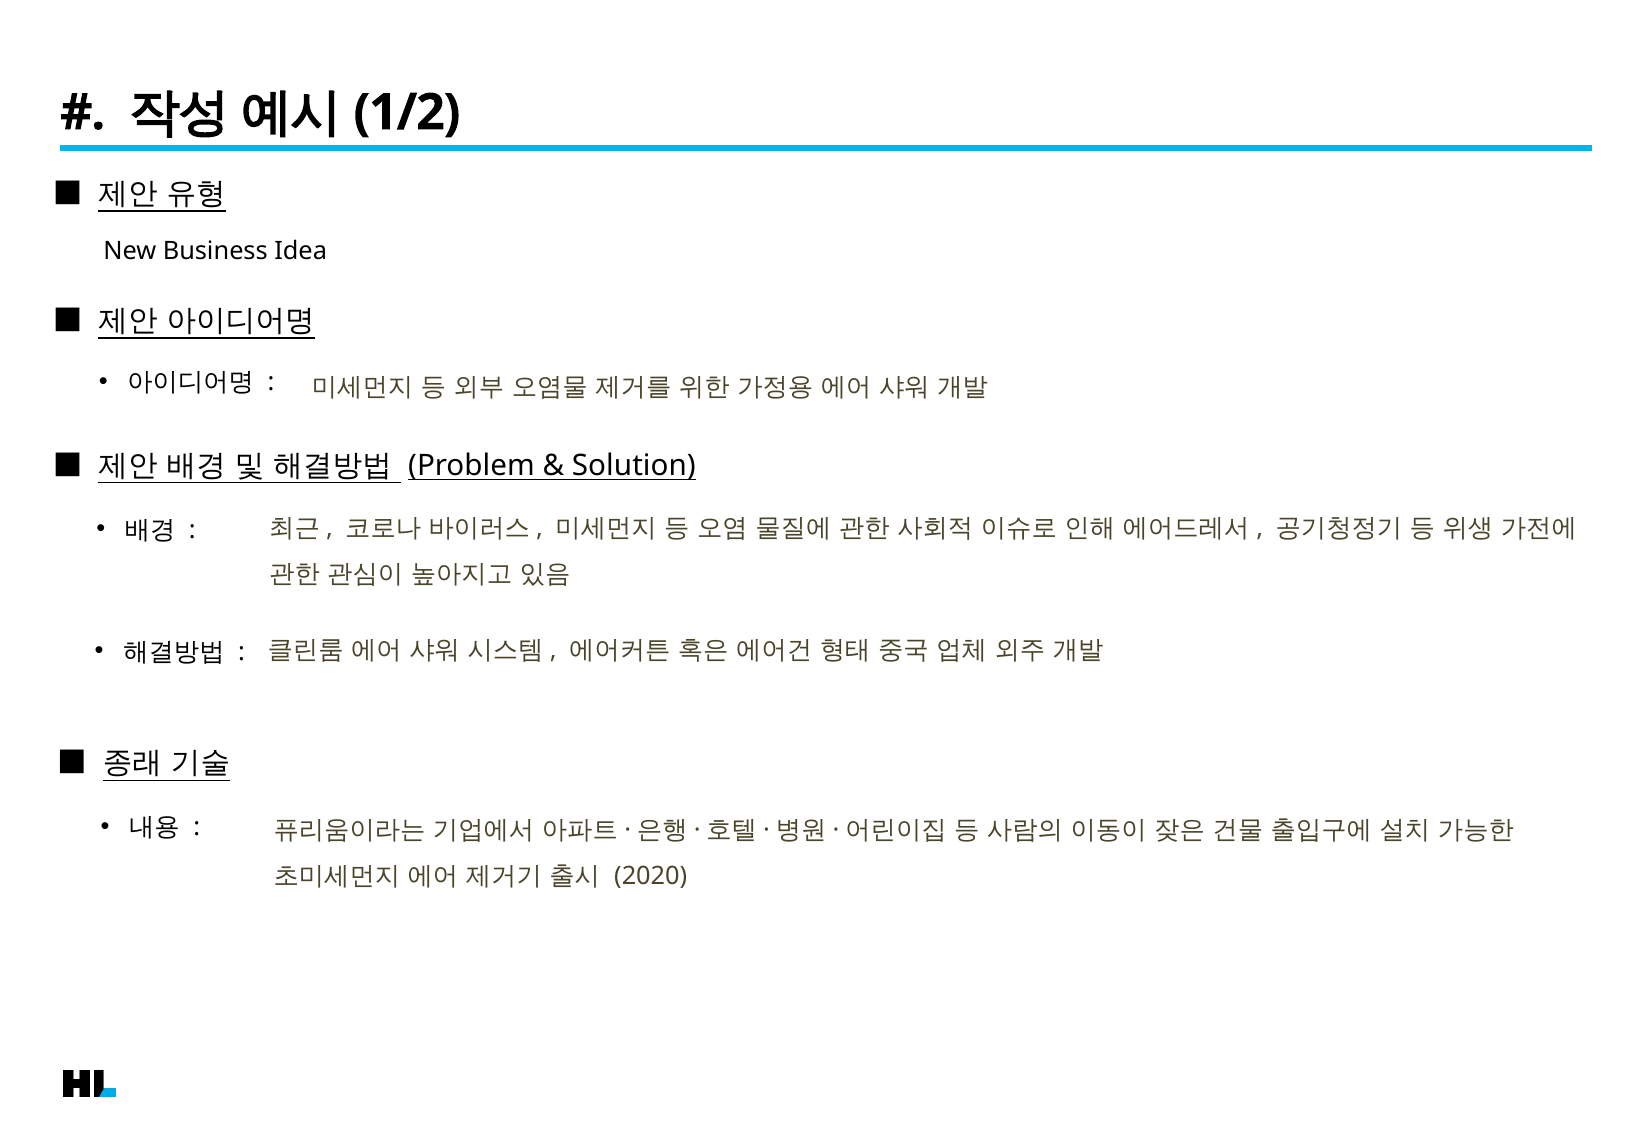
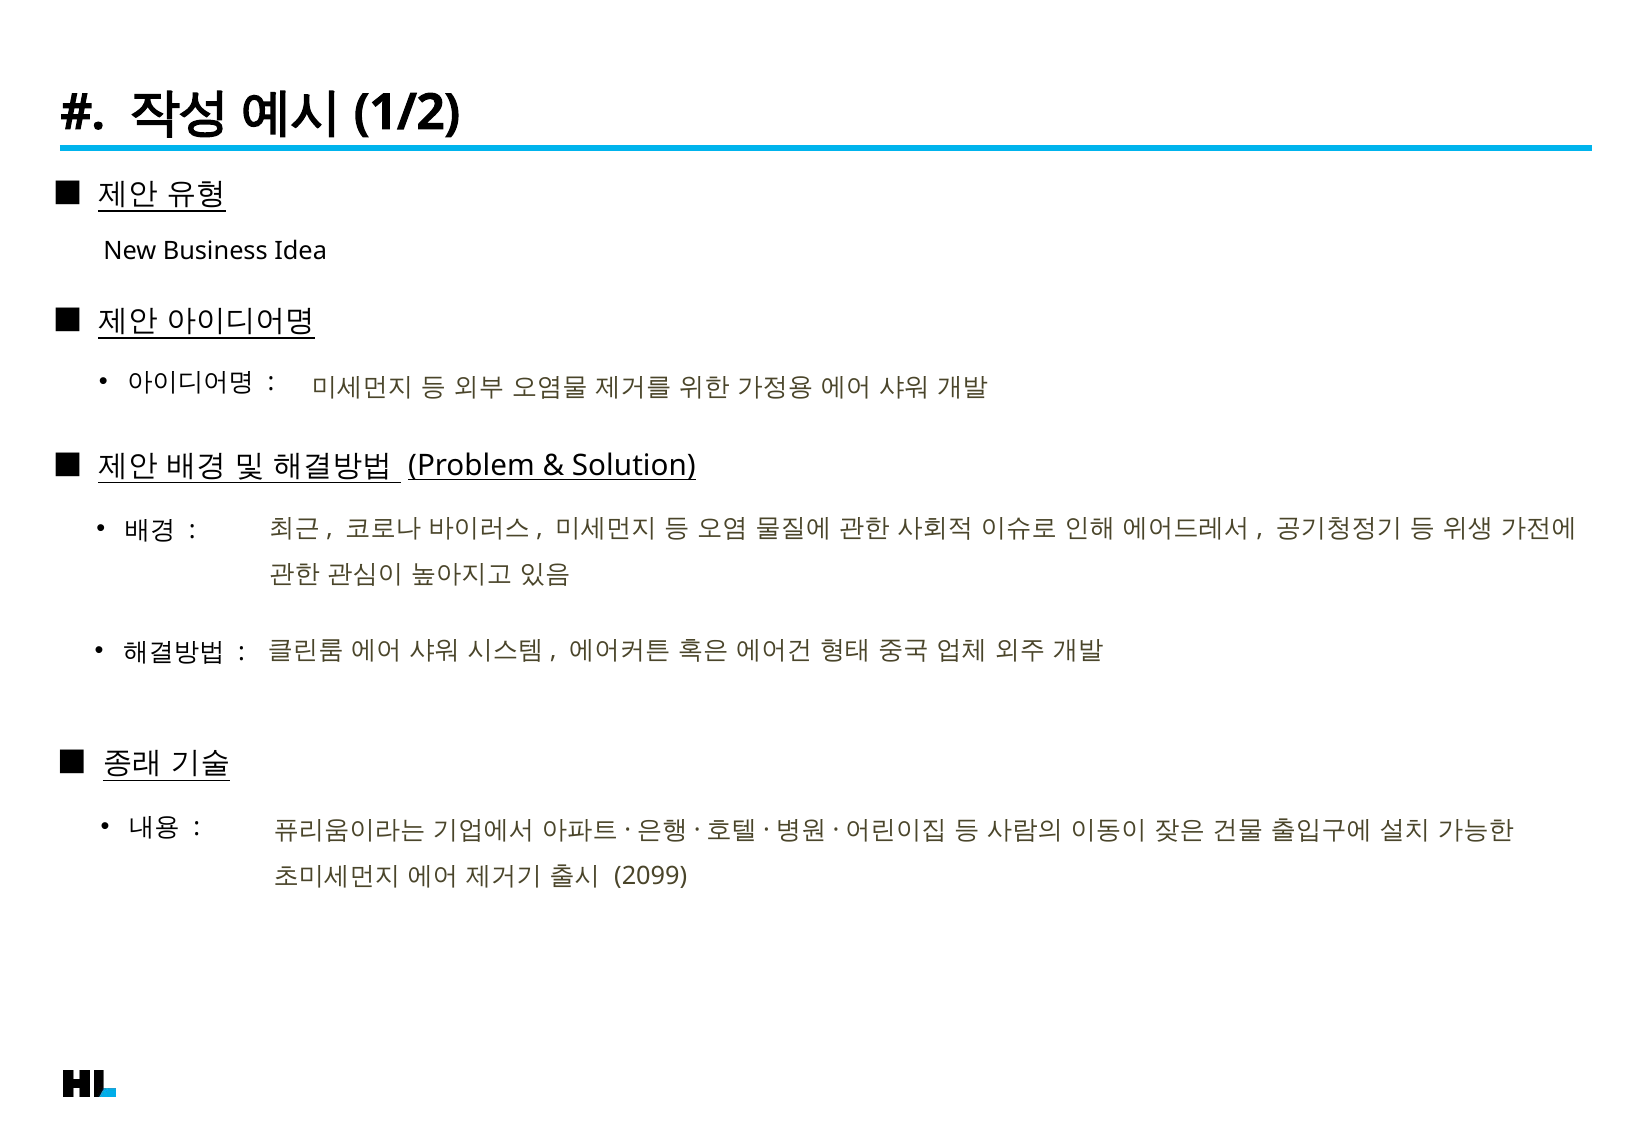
2020: 2020 -> 2099 (651, 876)
